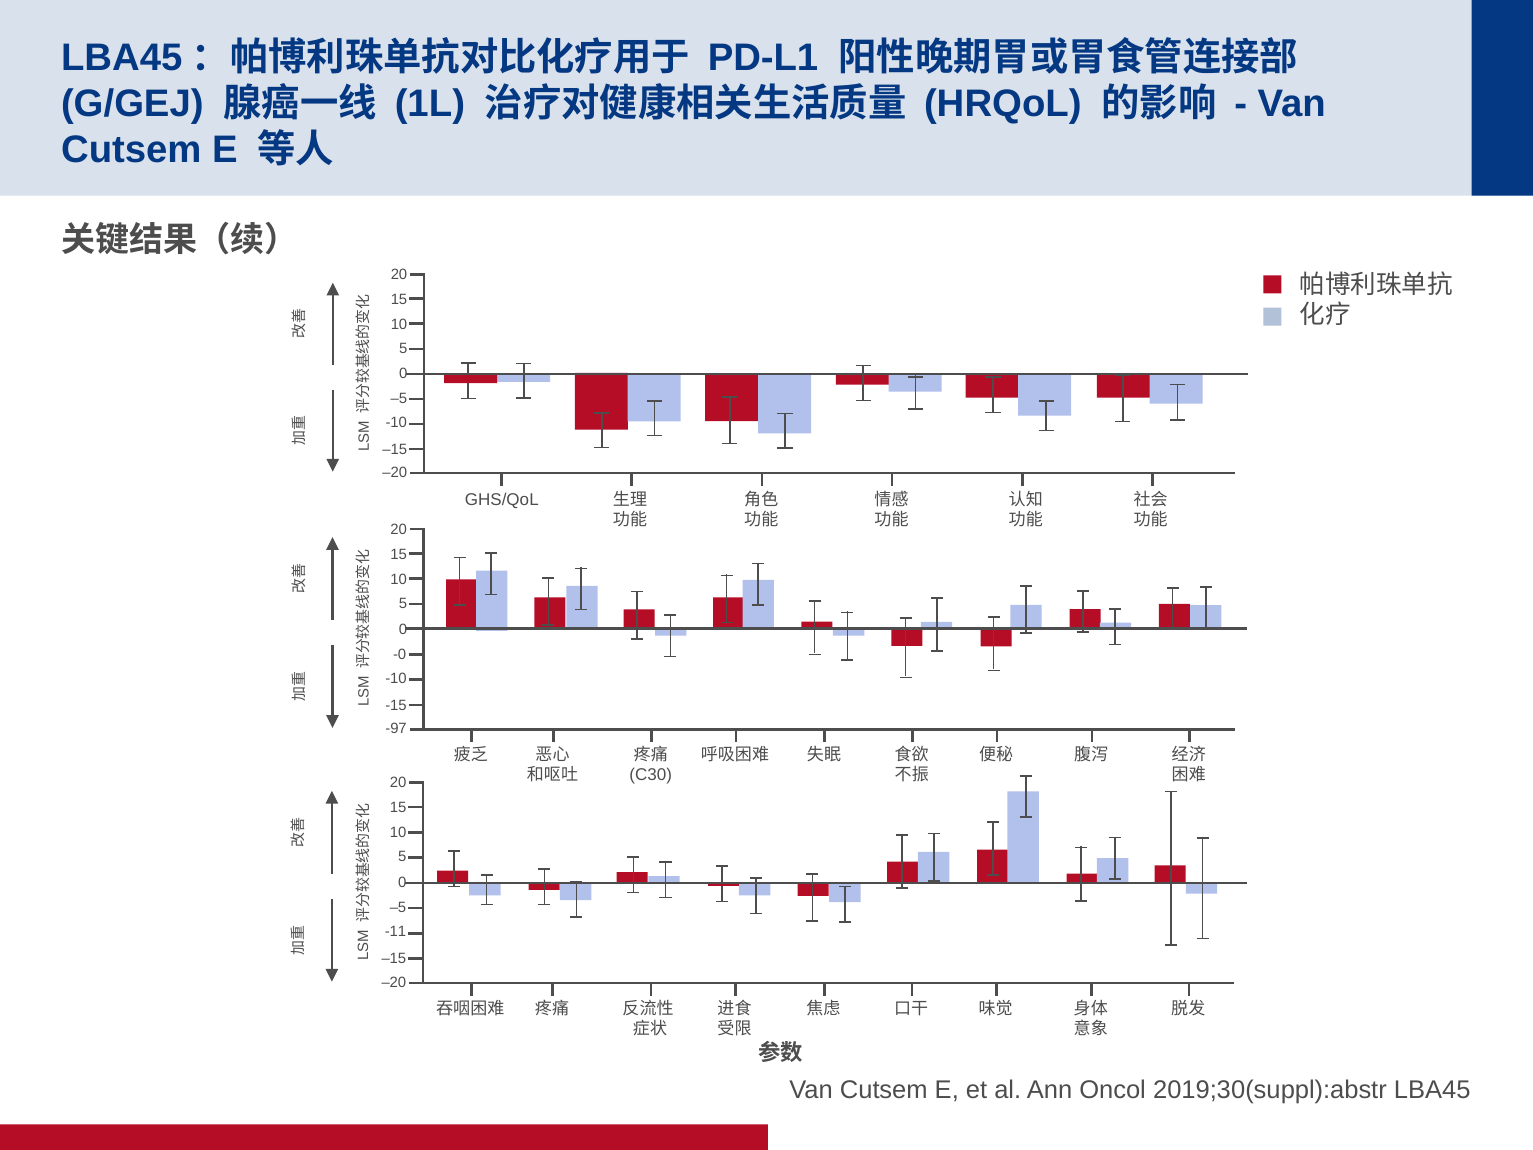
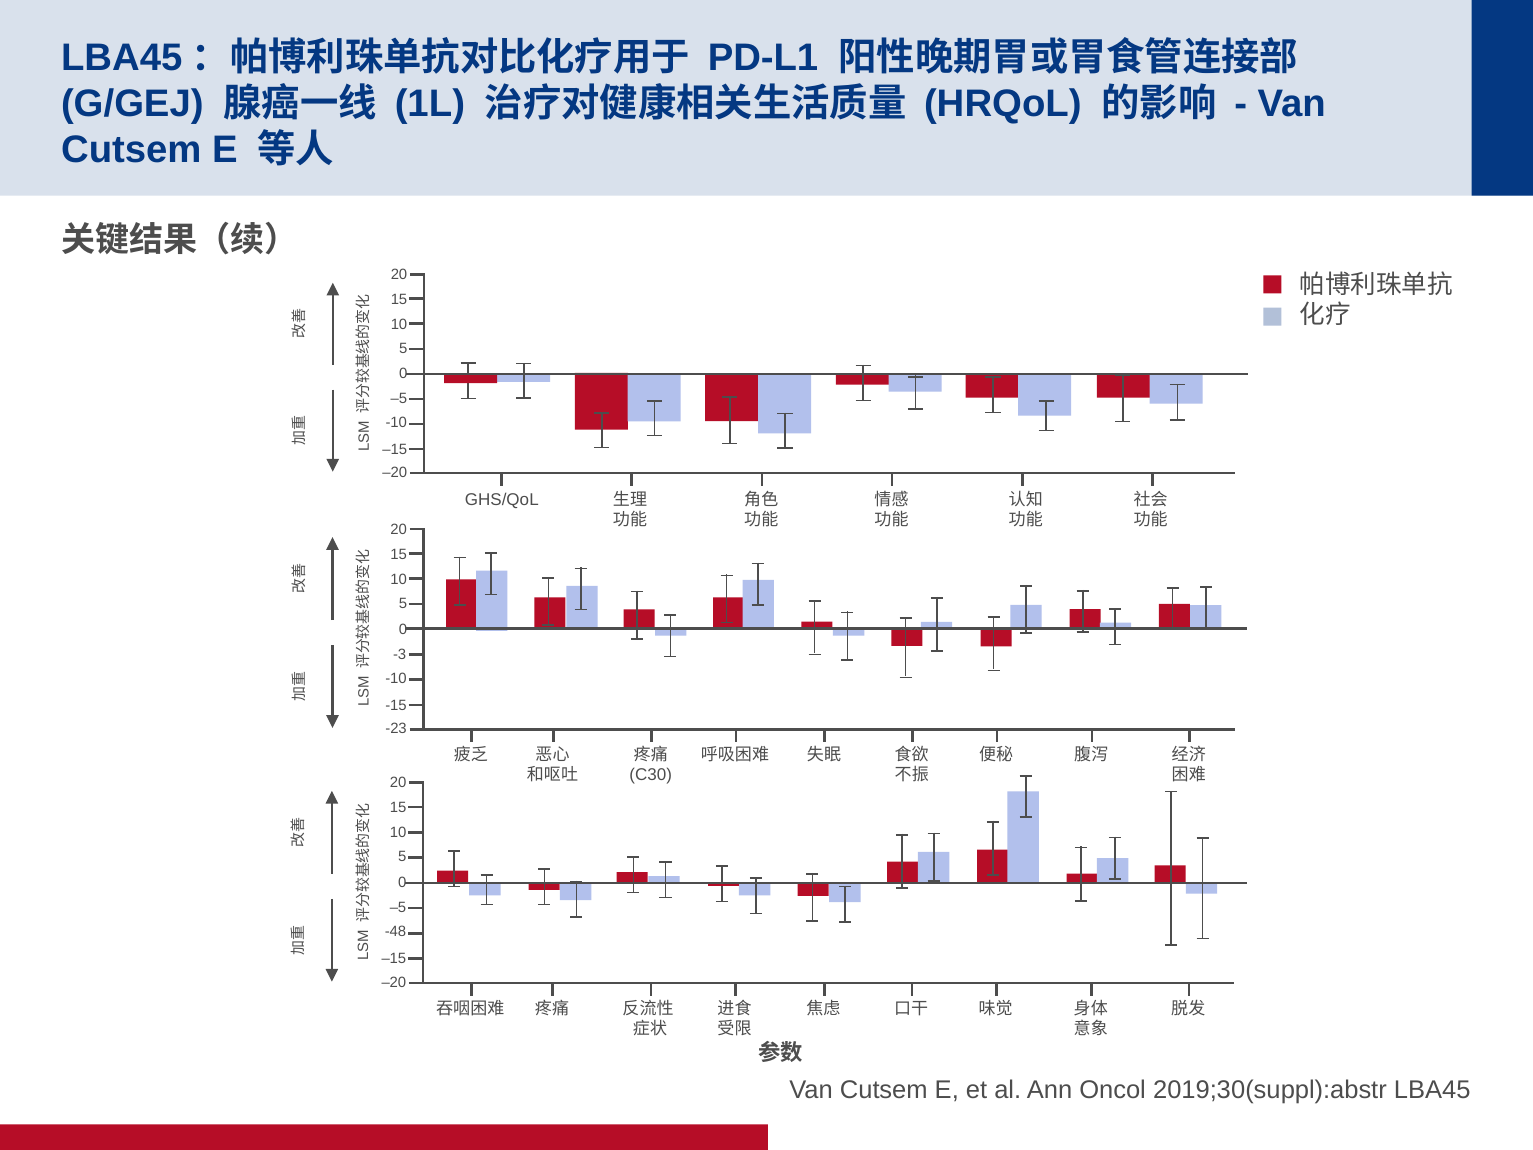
-0: -0 -> -3 (400, 654)
-97: -97 -> -23 (396, 729)
-11: -11 -> -48 (395, 932)
